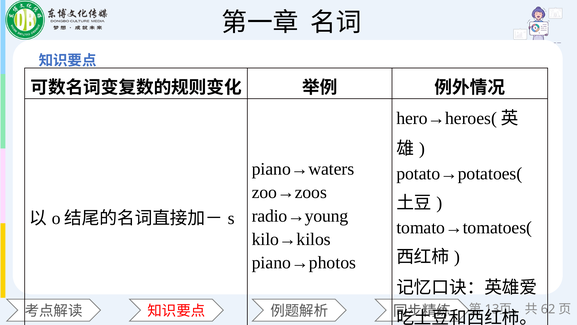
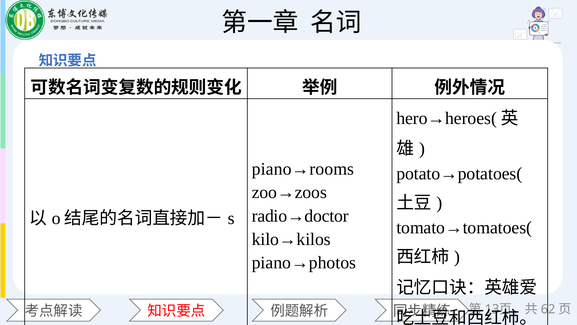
piano→waters: piano→waters -> piano→rooms (303, 169)
radio→young: radio→young -> radio→doctor (300, 216)
